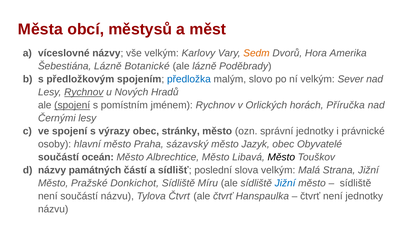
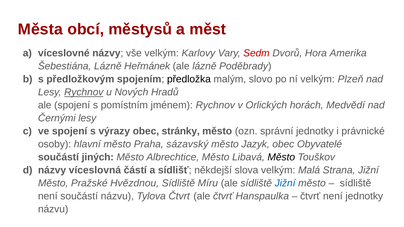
Sedm colour: orange -> red (256, 53)
Botanické: Botanické -> Heřmánek (147, 66)
předložka colour: blue -> black (189, 79)
Sever: Sever -> Plzeň (351, 79)
spojení underline: present -> none (72, 105)
Příručka: Příručka -> Medvědí (346, 105)
oceán: oceán -> jiných (98, 157)
památných: památných -> víceslovná (95, 170)
poslední: poslední -> někdejší (213, 170)
Donkichot: Donkichot -> Hvězdnou (135, 183)
